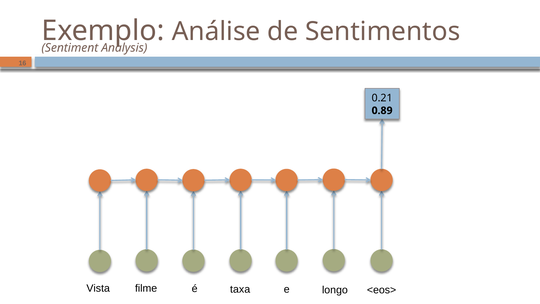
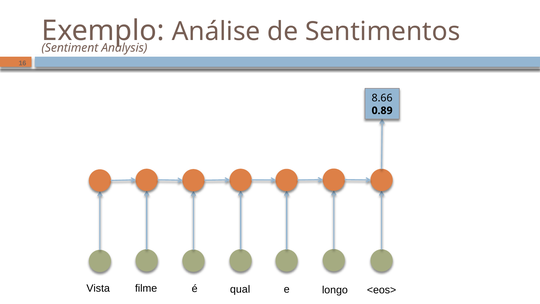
0.21: 0.21 -> 8.66 (382, 98)
taxa: taxa -> qual (240, 289)
